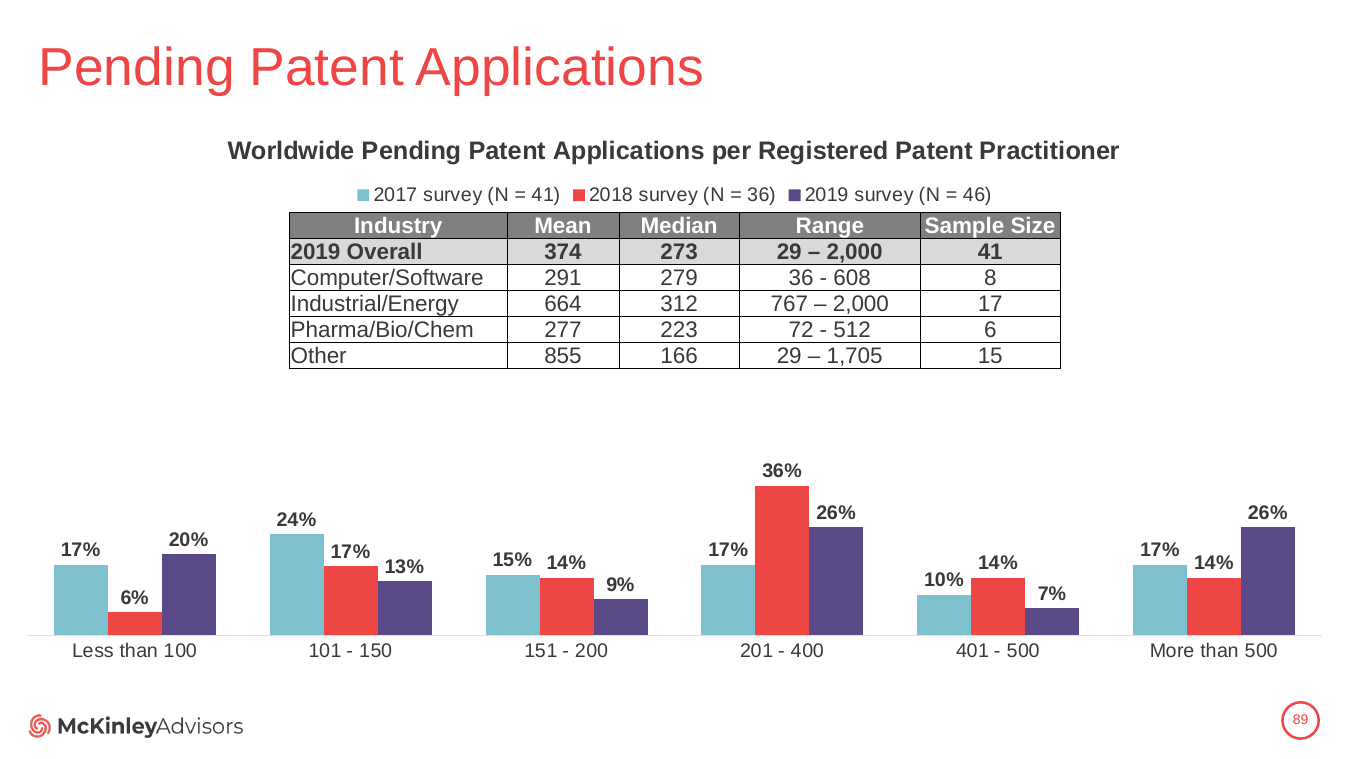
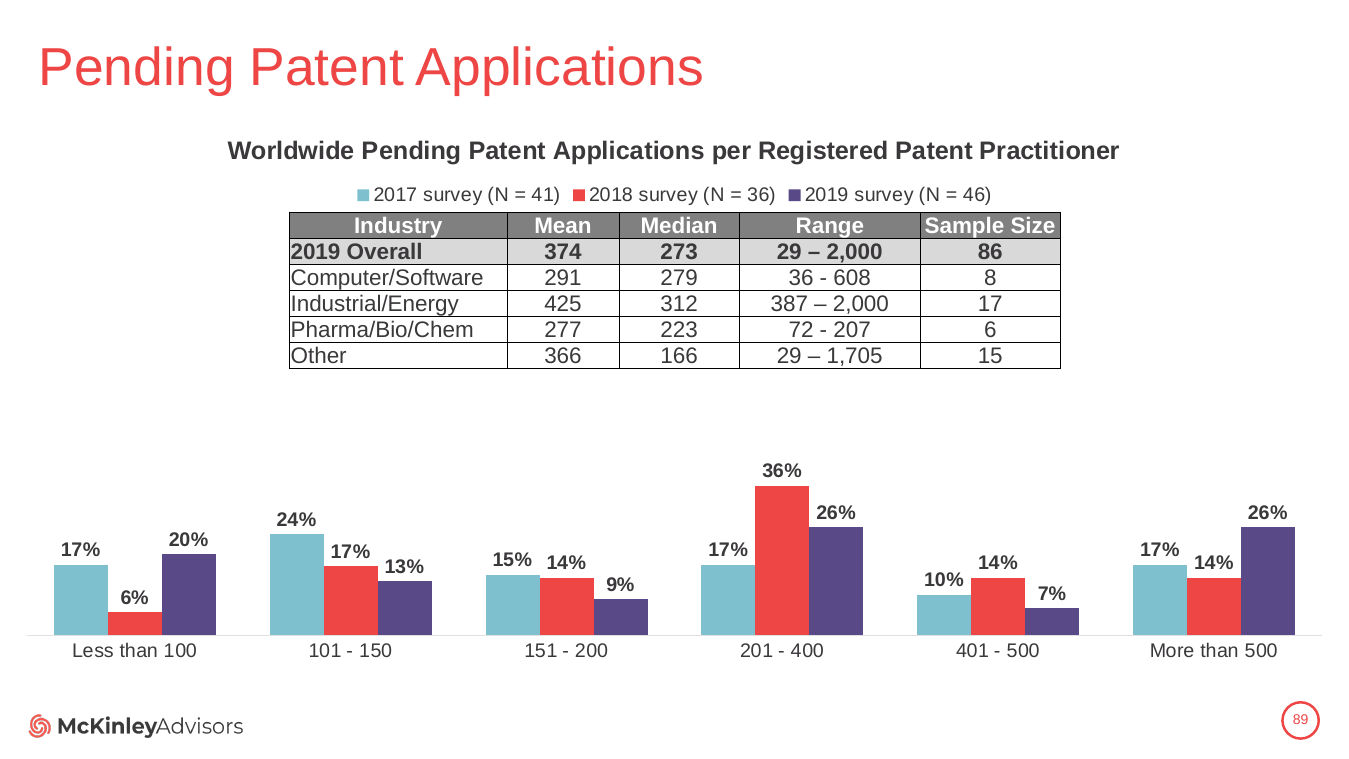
2,000 41: 41 -> 86 (990, 252)
664: 664 -> 425 (563, 304)
767: 767 -> 387 (789, 304)
512: 512 -> 207 (852, 330)
855: 855 -> 366 (563, 356)
